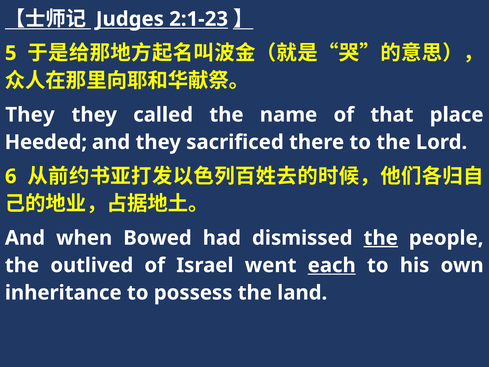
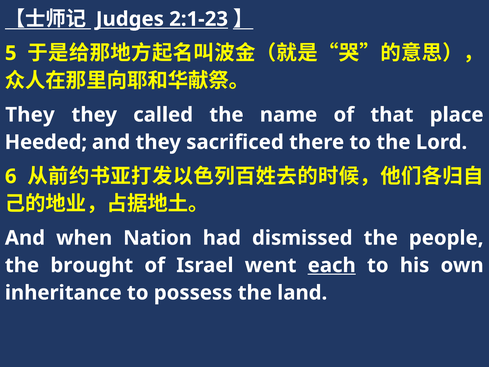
Bowed: Bowed -> Nation (158, 238)
the underline: present -> none (381, 238)
outlived: outlived -> brought (92, 265)
